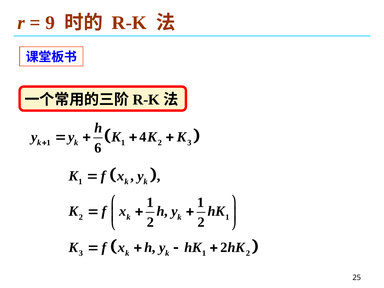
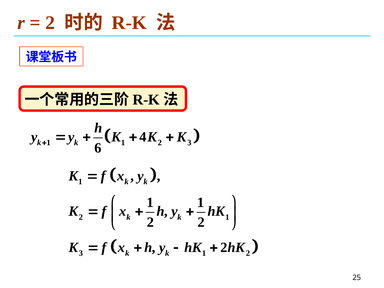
9: 9 -> 2 (50, 23)
